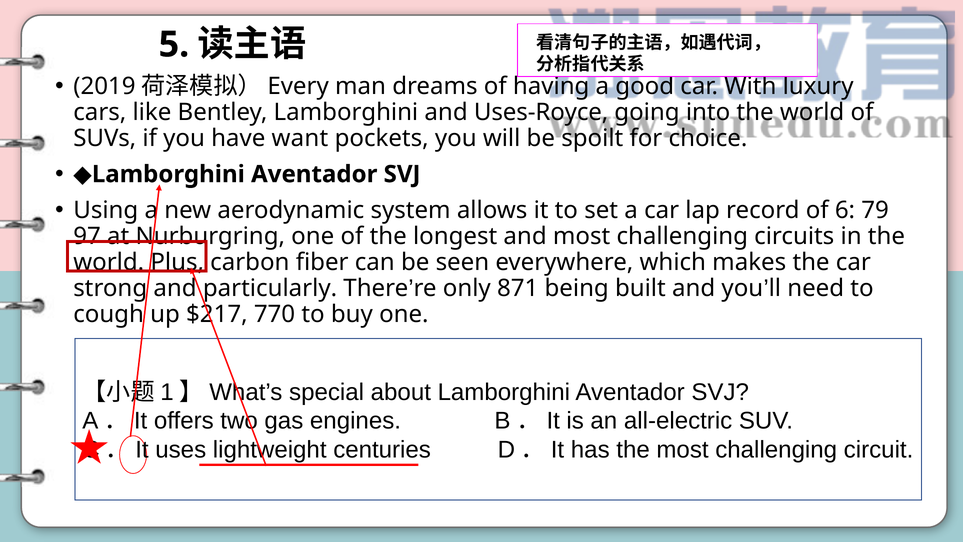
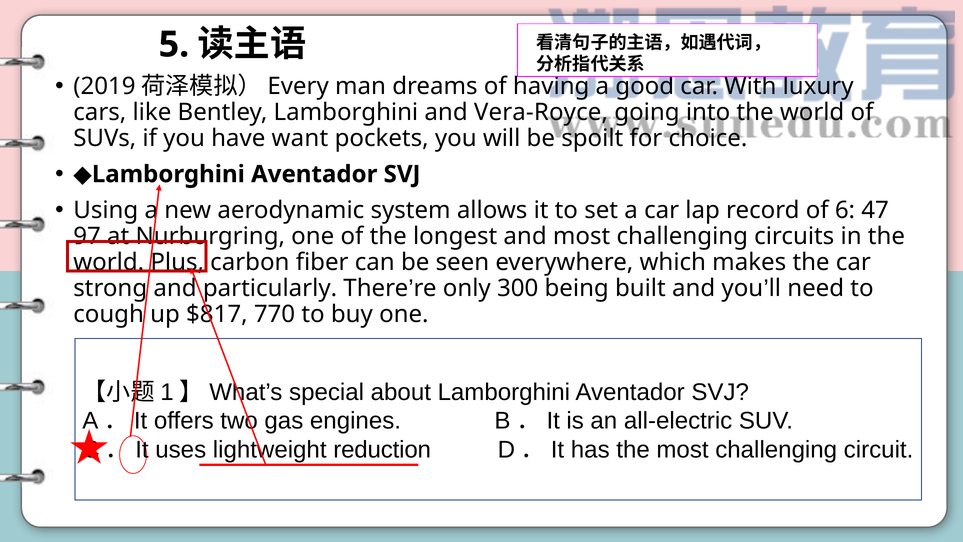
Uses-Royce: Uses-Royce -> Vera-Royce (541, 112)
79: 79 -> 47 (875, 210)
871: 871 -> 300 (518, 288)
$217: $217 -> $817 (217, 314)
centuries: centuries -> reduction (382, 450)
